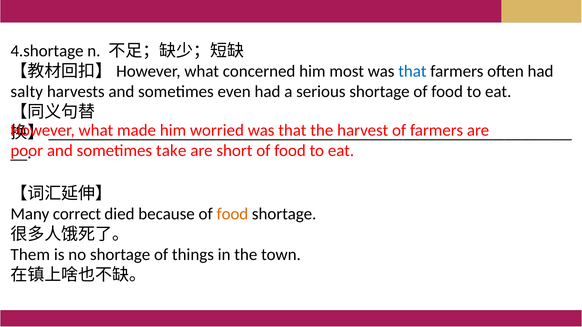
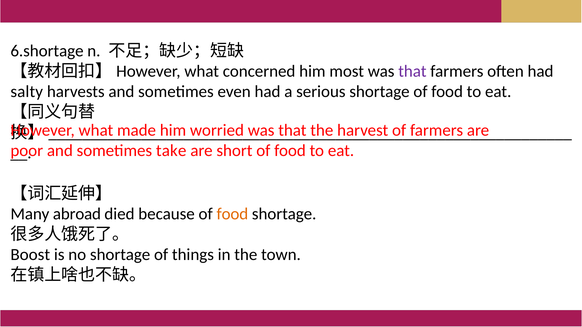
4.shortage: 4.shortage -> 6.shortage (47, 51)
that colour: blue -> purple (412, 71)
correct: correct -> abroad (77, 214)
Them: Them -> Boost (30, 255)
